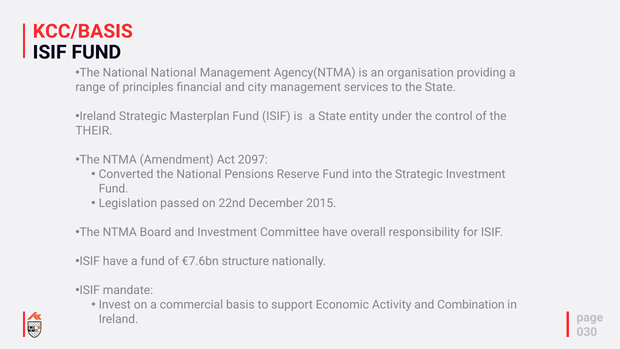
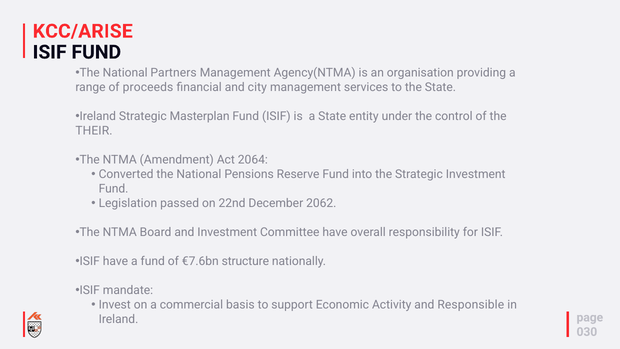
KCC/BASIS: KCC/BASIS -> KCC/ARISE (83, 31)
National National: National -> Partners (174, 73)
principles: principles -> proceeds (148, 87)
2097: 2097 -> 2064 (253, 160)
2015: 2015 -> 2062 (321, 203)
Combination: Combination -> Responsible (471, 304)
